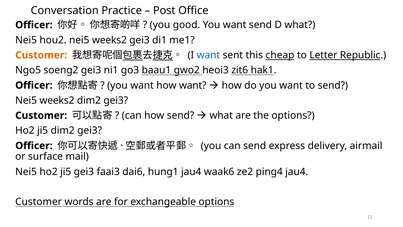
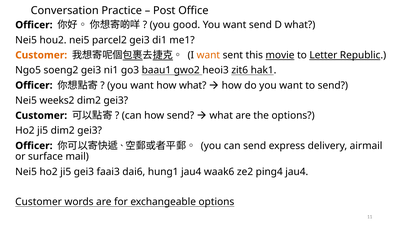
hou2 nei5 weeks2: weeks2 -> parcel2 (109, 40)
want colour: blue -> orange (208, 55)
cheap: cheap -> movie (280, 55)
how want: want -> what (193, 85)
